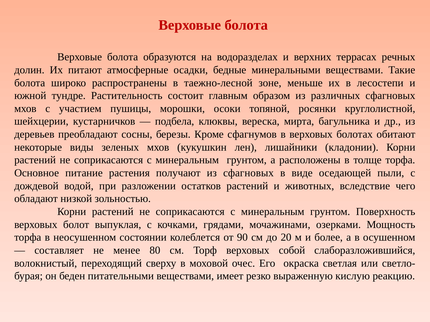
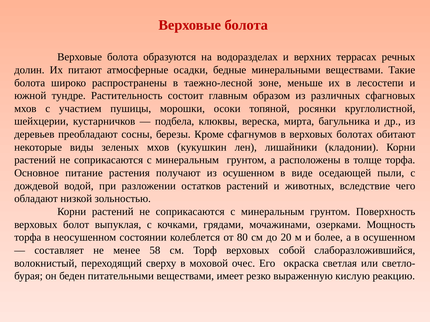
из сфагновых: сфагновых -> осушенном (249, 173)
90: 90 -> 80 (242, 238)
80: 80 -> 58 (155, 251)
